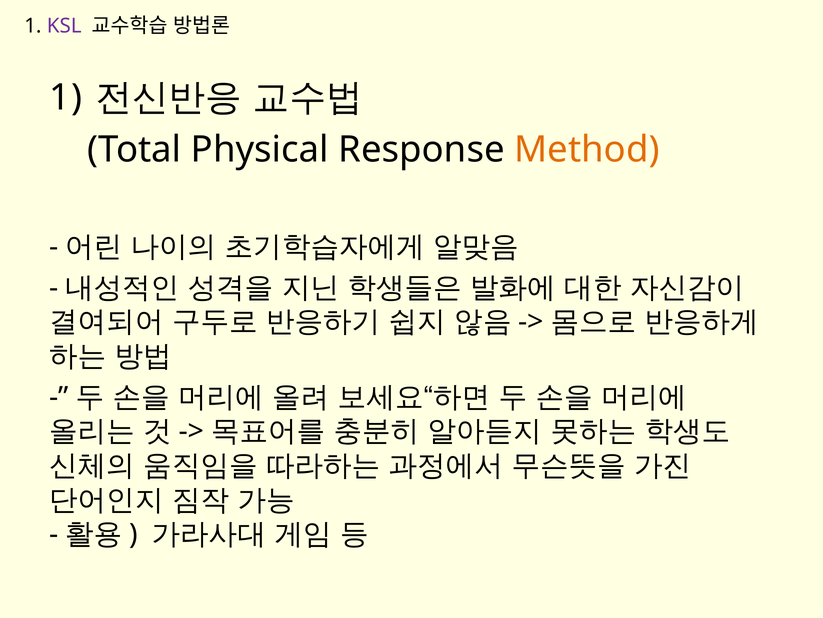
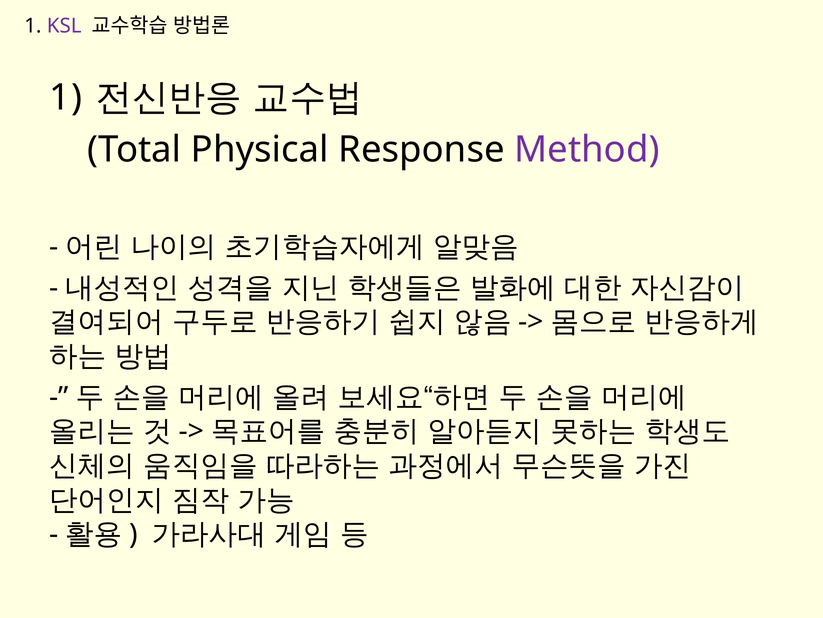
Method colour: orange -> purple (587, 150)
